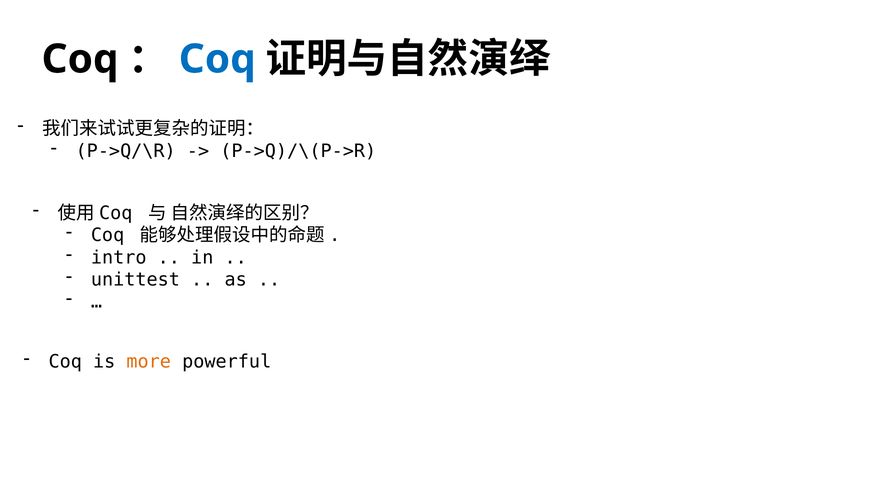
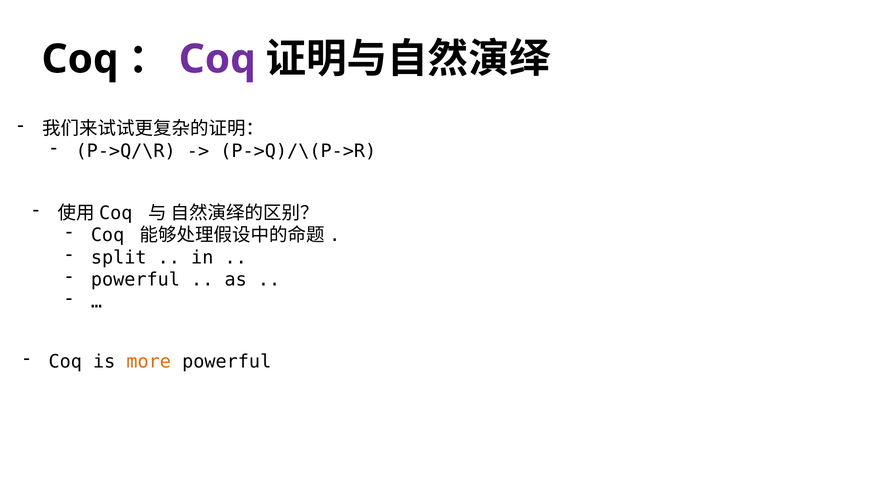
Coq colour: blue -> purple (217, 59)
intro: intro -> split (119, 258)
unittest: unittest -> powerful (135, 280)
